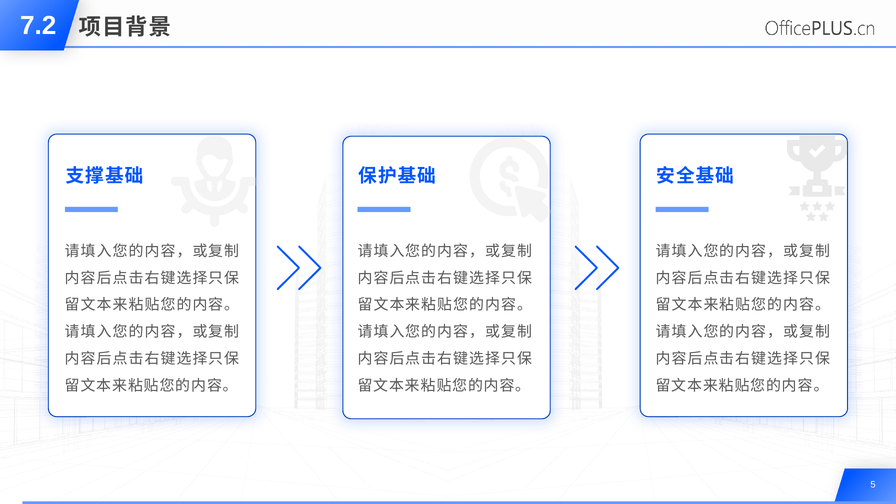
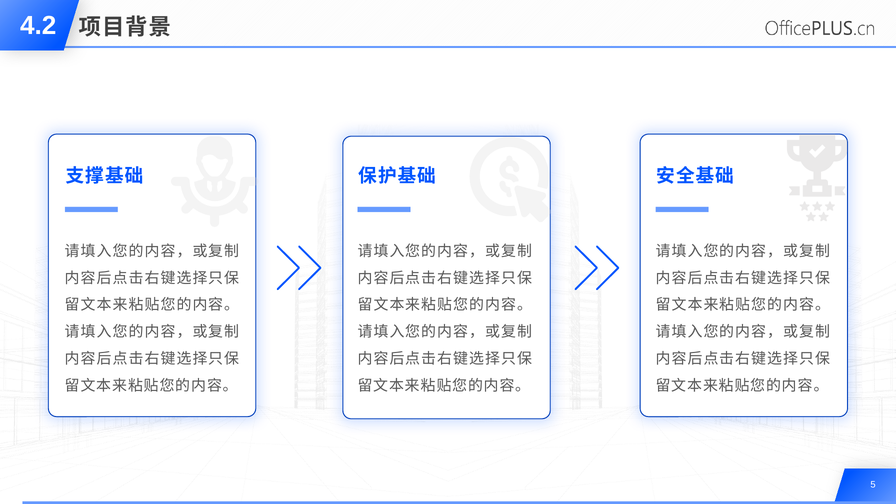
7.2: 7.2 -> 4.2 (38, 26)
